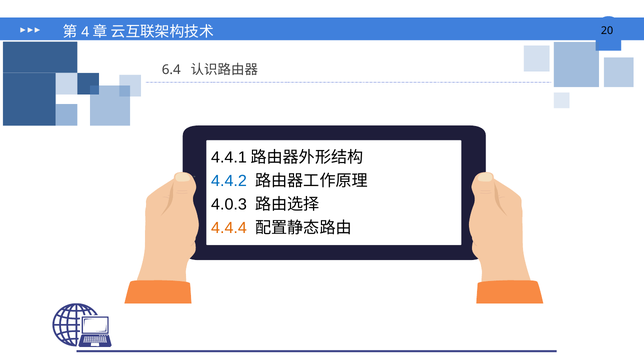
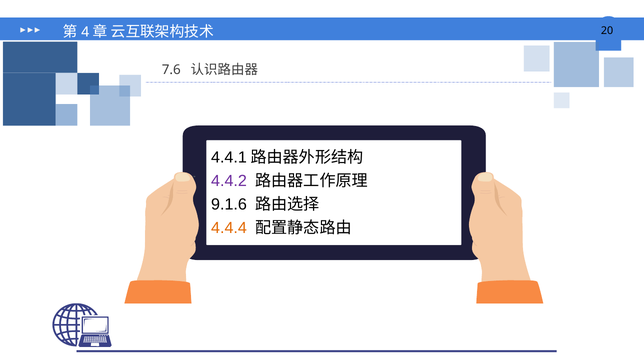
6.4: 6.4 -> 7.6 (171, 70)
4.4.2 colour: blue -> purple (229, 181)
4.0.3: 4.0.3 -> 9.1.6 (229, 204)
